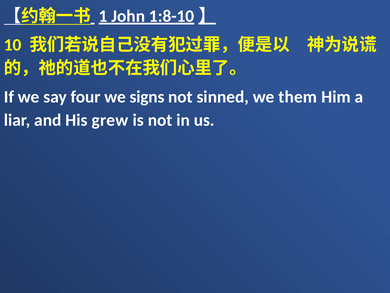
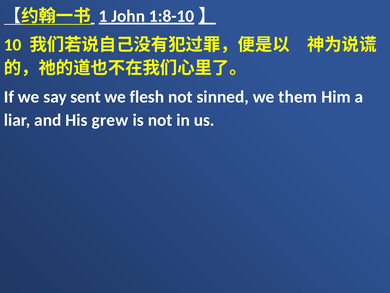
four: four -> sent (86, 97)
signs: signs -> flesh (147, 97)
